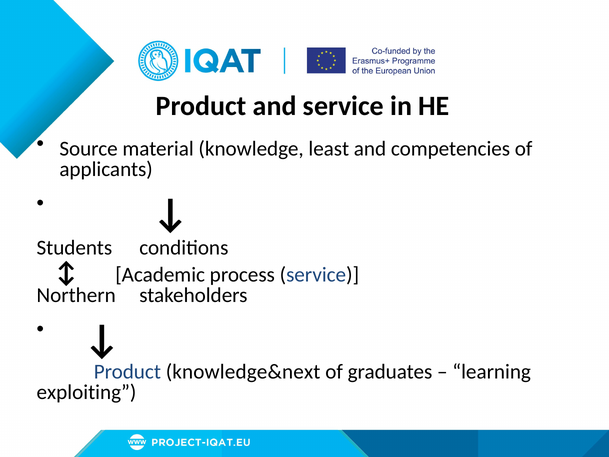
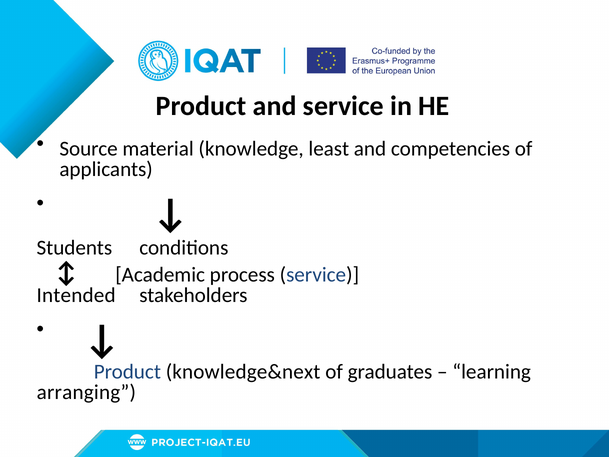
Northern: Northern -> Intended (76, 295)
exploiting: exploiting -> arranging (86, 392)
